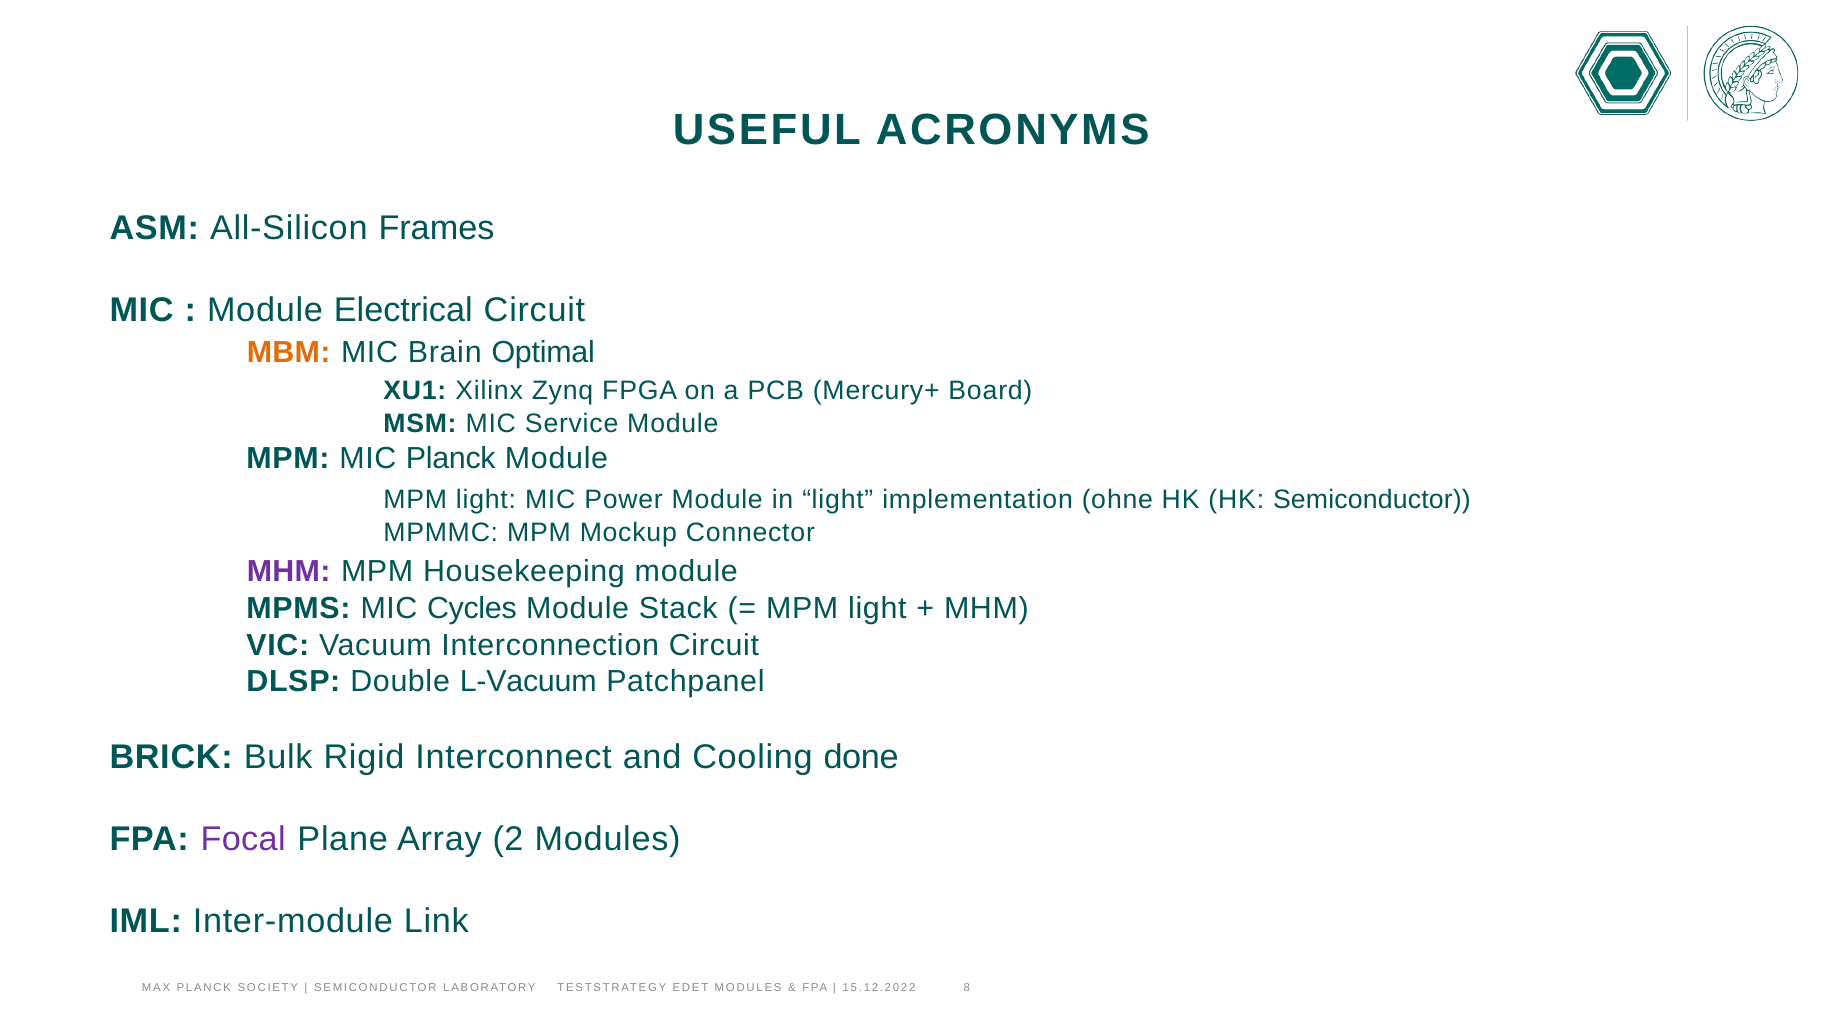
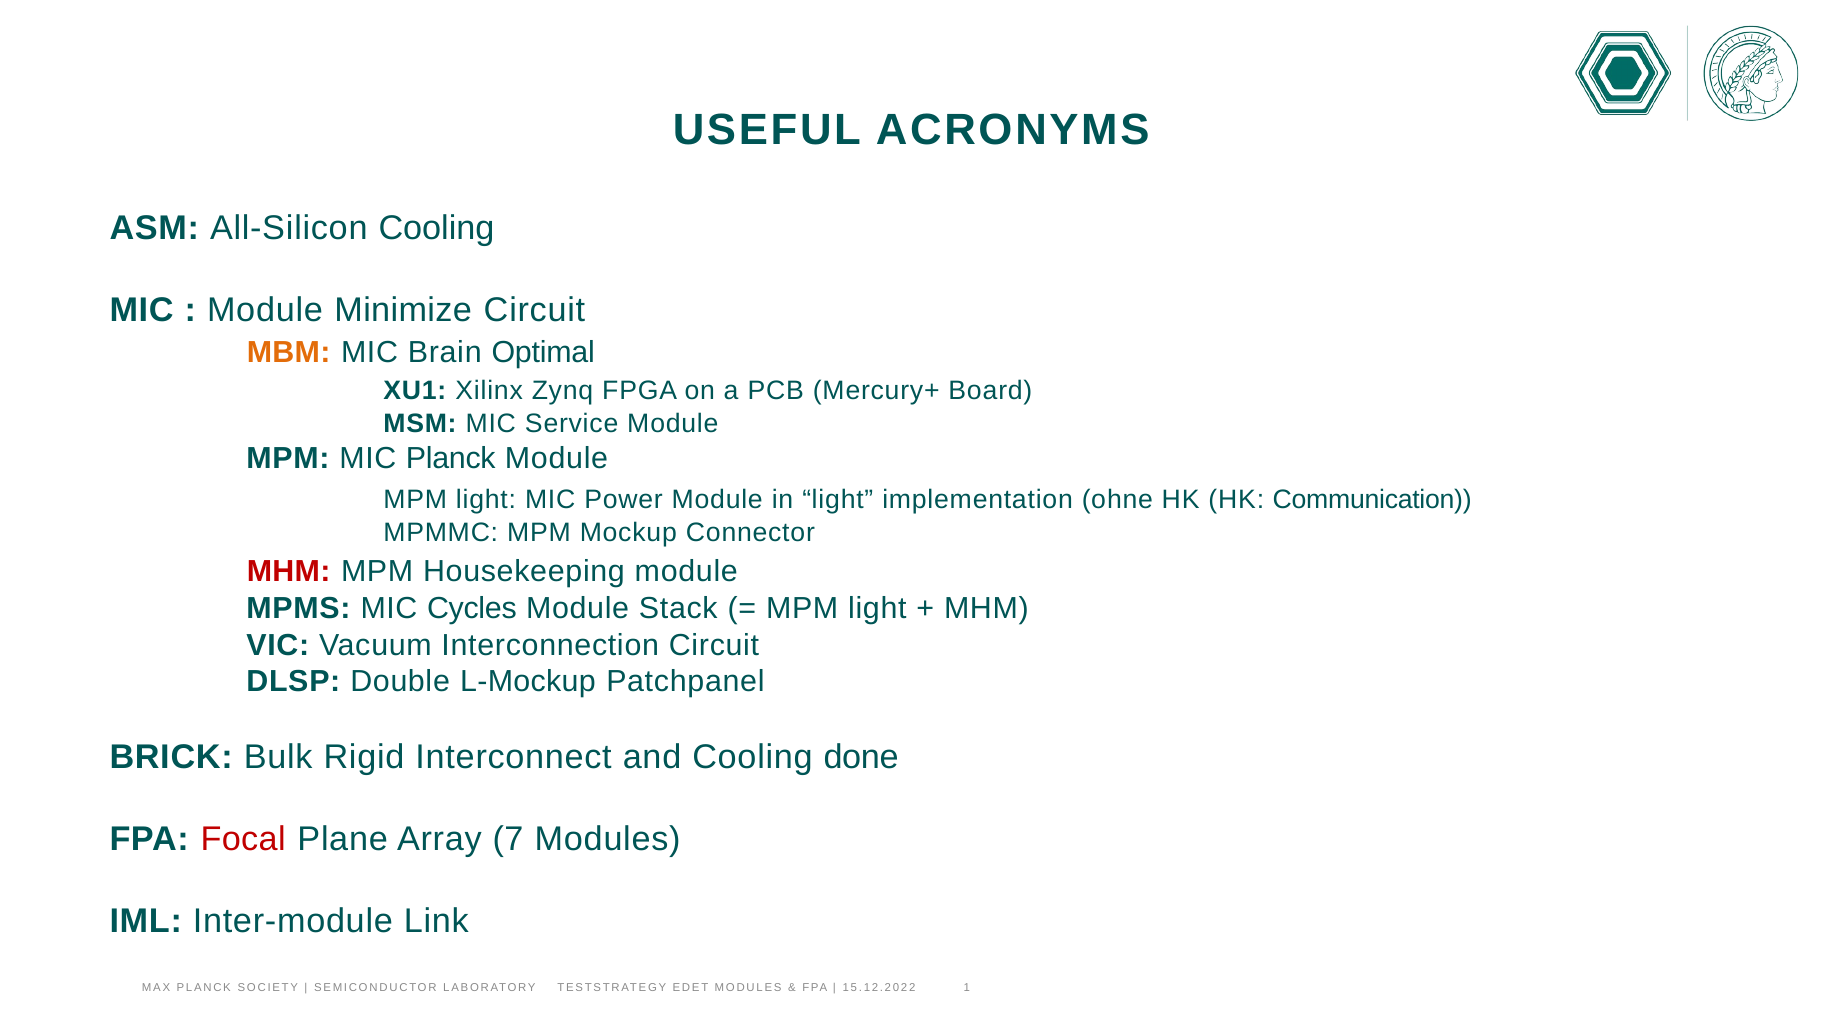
All-Silicon Frames: Frames -> Cooling (436, 228)
Electrical: Electrical -> Minimize (403, 310)
HK Semiconductor: Semiconductor -> Communication (1372, 500)
MHM colour: purple -> red (289, 571)
L-Vacuum: L-Vacuum -> L-Mockup (528, 682)
Focal colour: purple -> red (243, 839)
2: 2 -> 7 (508, 839)
8: 8 -> 1 (967, 987)
